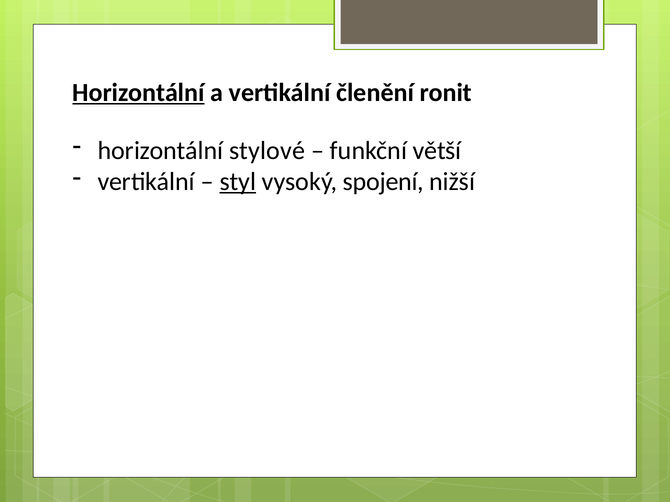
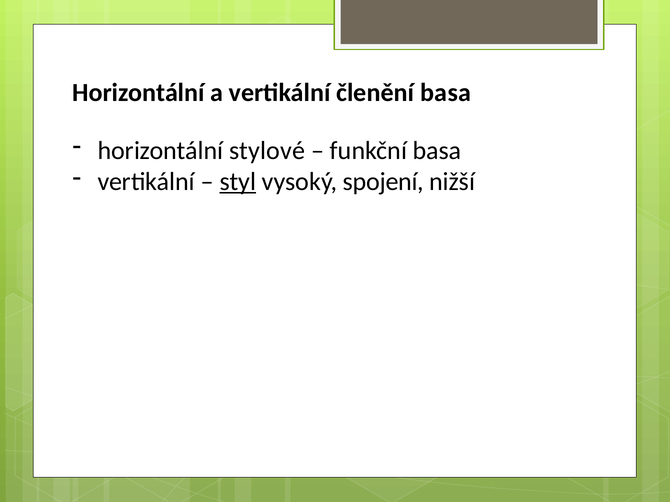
Horizontální underline: present -> none (138, 93)
členění ronit: ronit -> basa (446, 93)
funkční větší: větší -> basa (437, 151)
